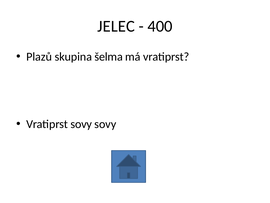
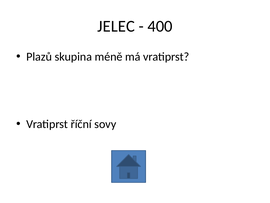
šelma: šelma -> méně (109, 57)
Vratiprst sovy: sovy -> říční (81, 124)
